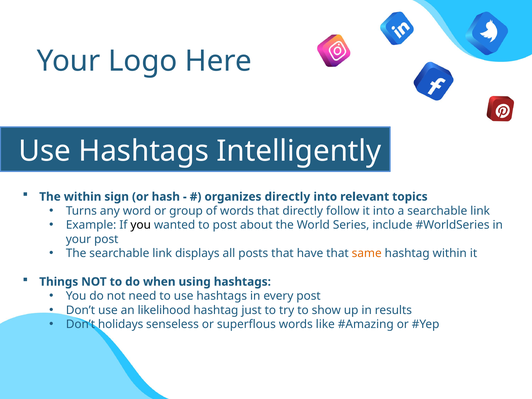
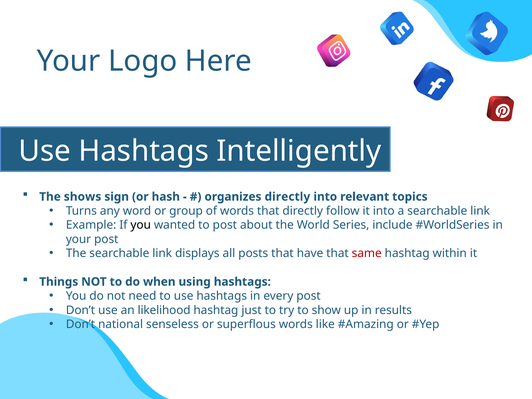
The within: within -> shows (83, 197)
same colour: orange -> red (367, 253)
holidays: holidays -> national (121, 324)
